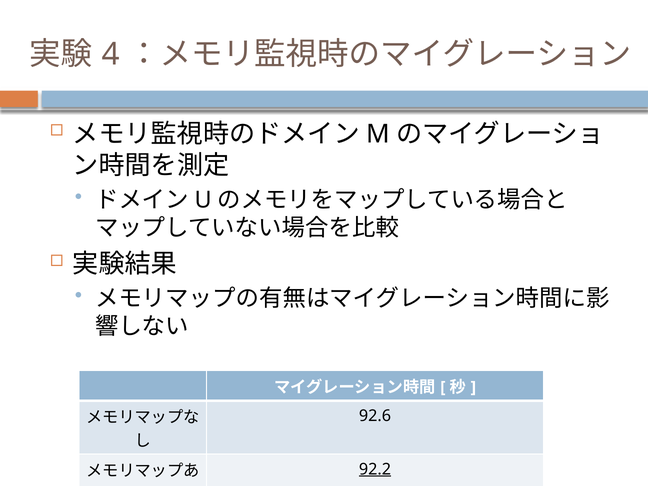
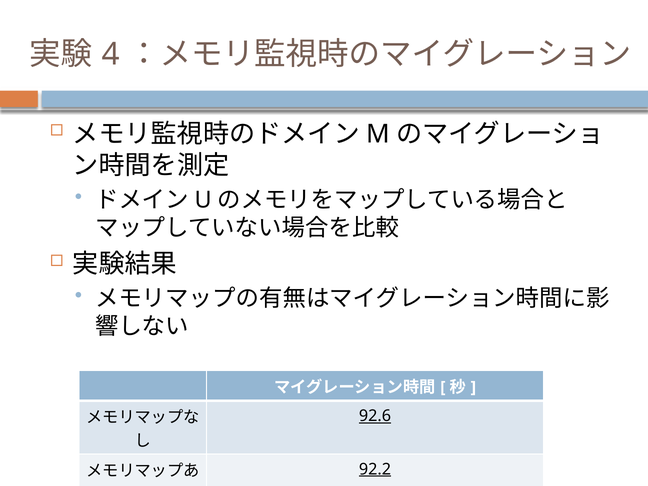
92.6 underline: none -> present (375, 416)
